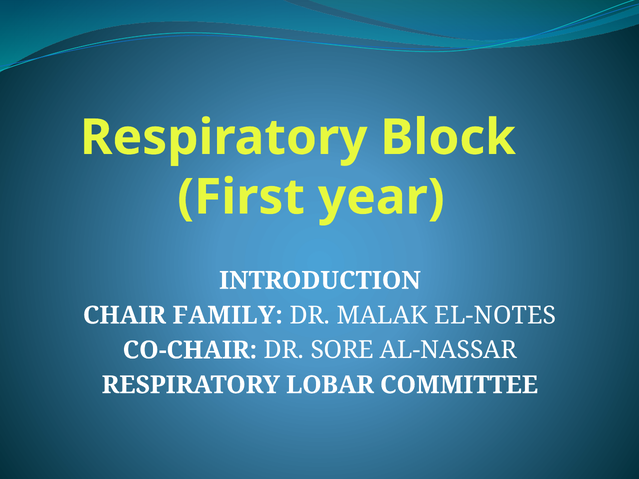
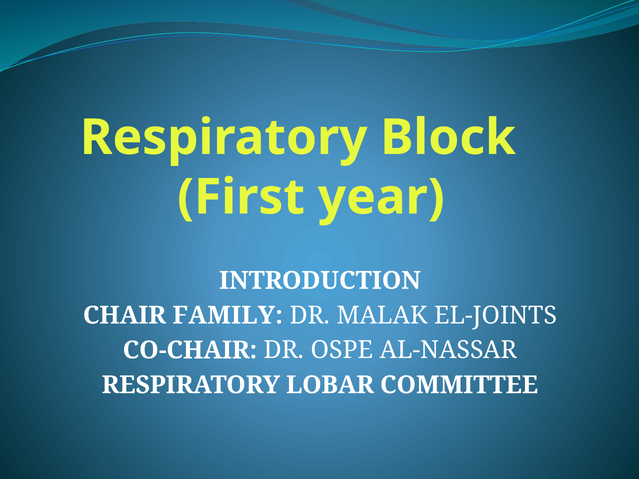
EL-NOTES: EL-NOTES -> EL-JOINTS (496, 316)
SORE: SORE -> OSPE (342, 350)
